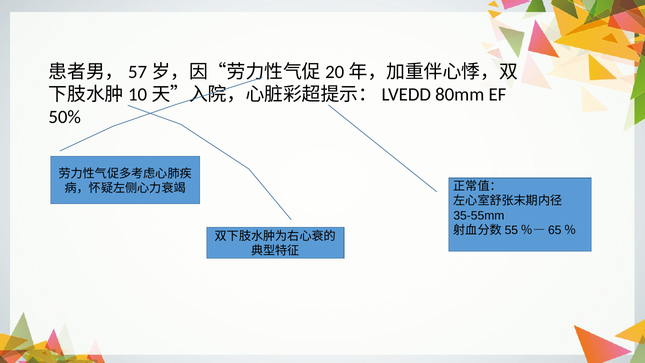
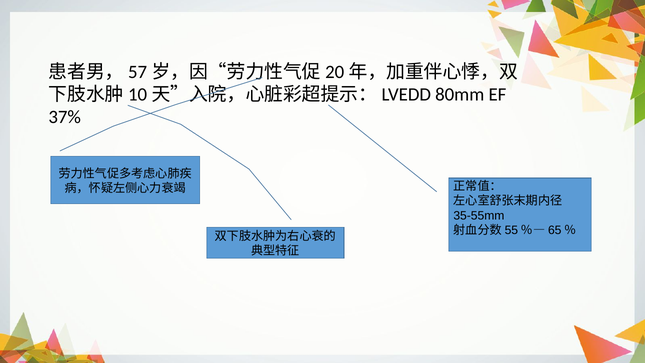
50%: 50% -> 37% (65, 117)
